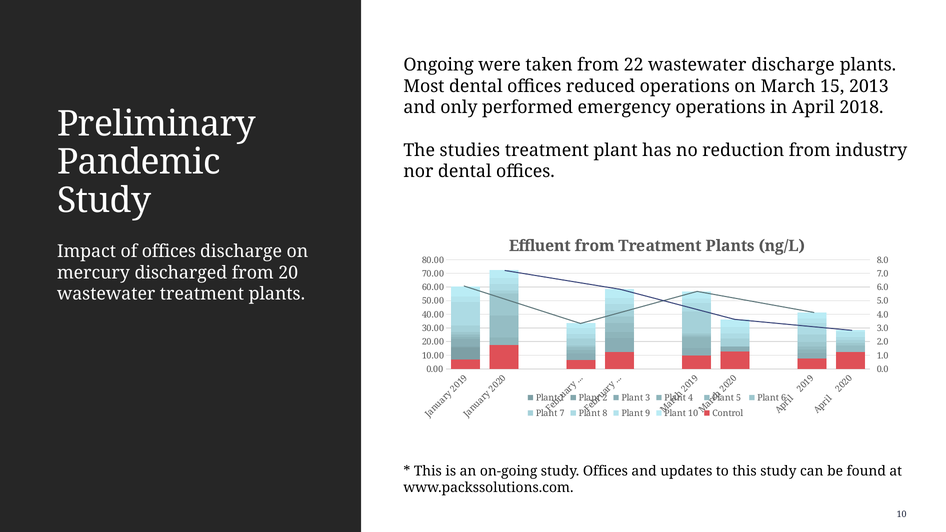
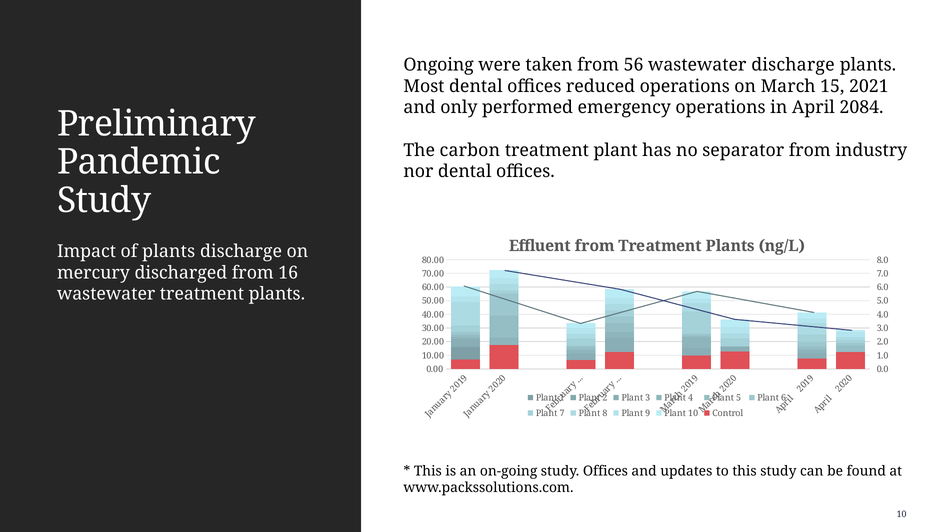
22: 22 -> 56 (634, 65)
2013: 2013 -> 2021 (869, 86)
2018: 2018 -> 2084 (861, 108)
studies: studies -> carbon (470, 150)
reduction: reduction -> separator (743, 150)
of offices: offices -> plants (169, 252)
20: 20 -> 16 (288, 273)
